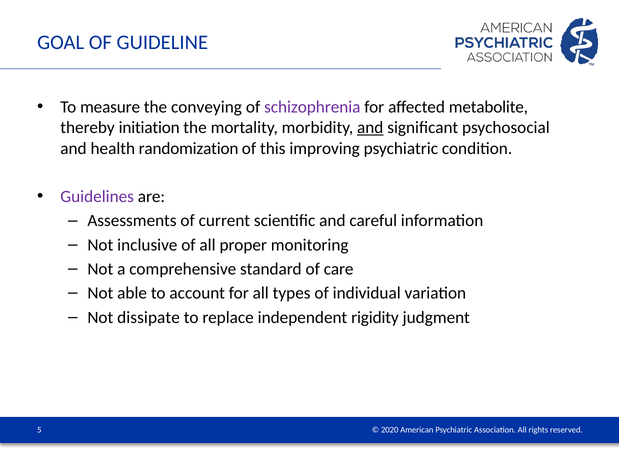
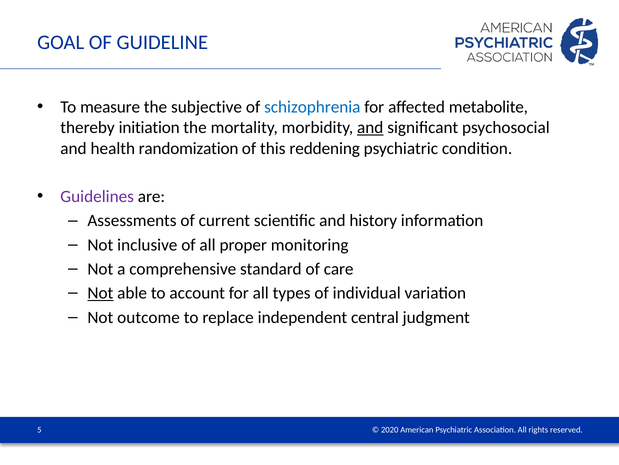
conveying: conveying -> subjective (207, 107)
schizophrenia colour: purple -> blue (312, 107)
improving: improving -> reddening (325, 148)
careful: careful -> history (373, 220)
Not underline: none -> present (100, 293)
dissipate: dissipate -> outcome (149, 317)
rigidity: rigidity -> central (375, 317)
